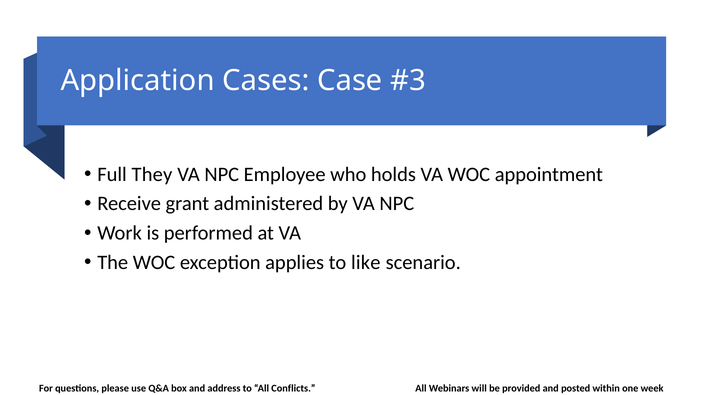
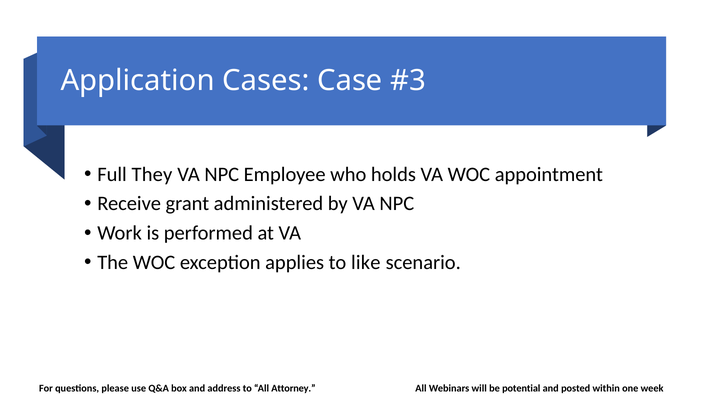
Conflicts: Conflicts -> Attorney (293, 389)
provided: provided -> potential (521, 389)
